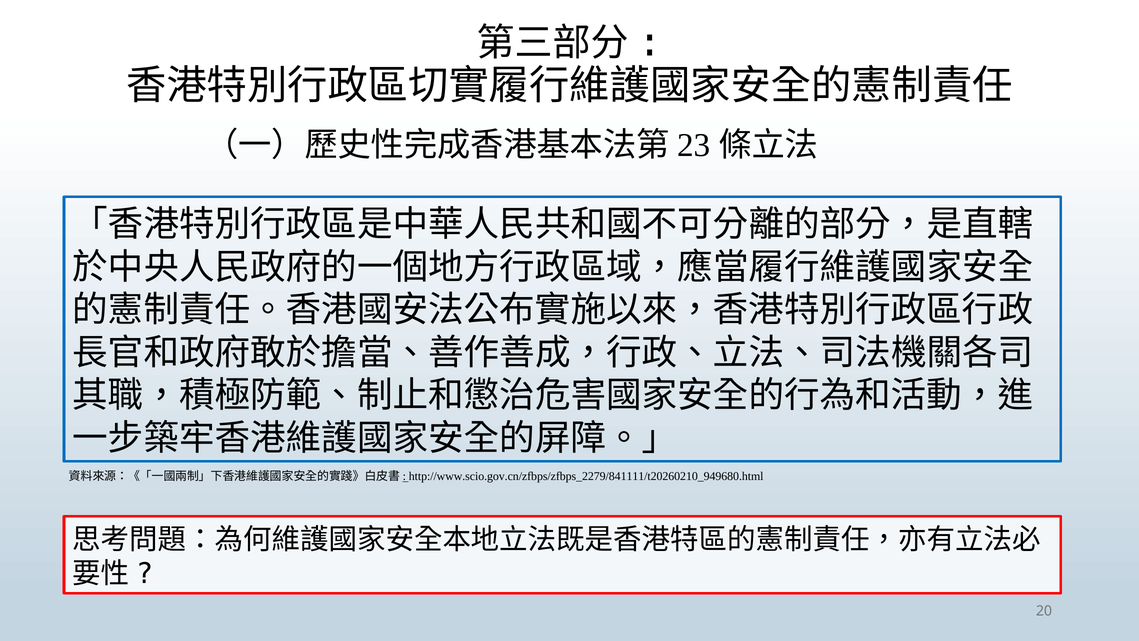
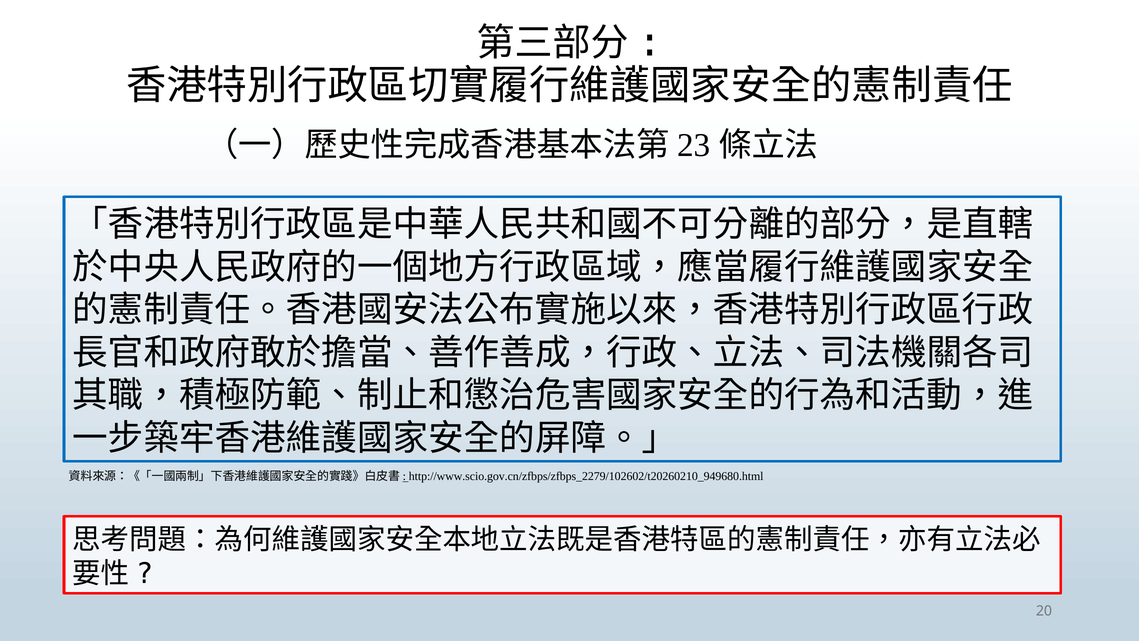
http://www.scio.gov.cn/zfbps/zfbps_2279/841111/t20260210_949680.html: http://www.scio.gov.cn/zfbps/zfbps_2279/841111/t20260210_949680.html -> http://www.scio.gov.cn/zfbps/zfbps_2279/102602/t20260210_949680.html (586, 476)
